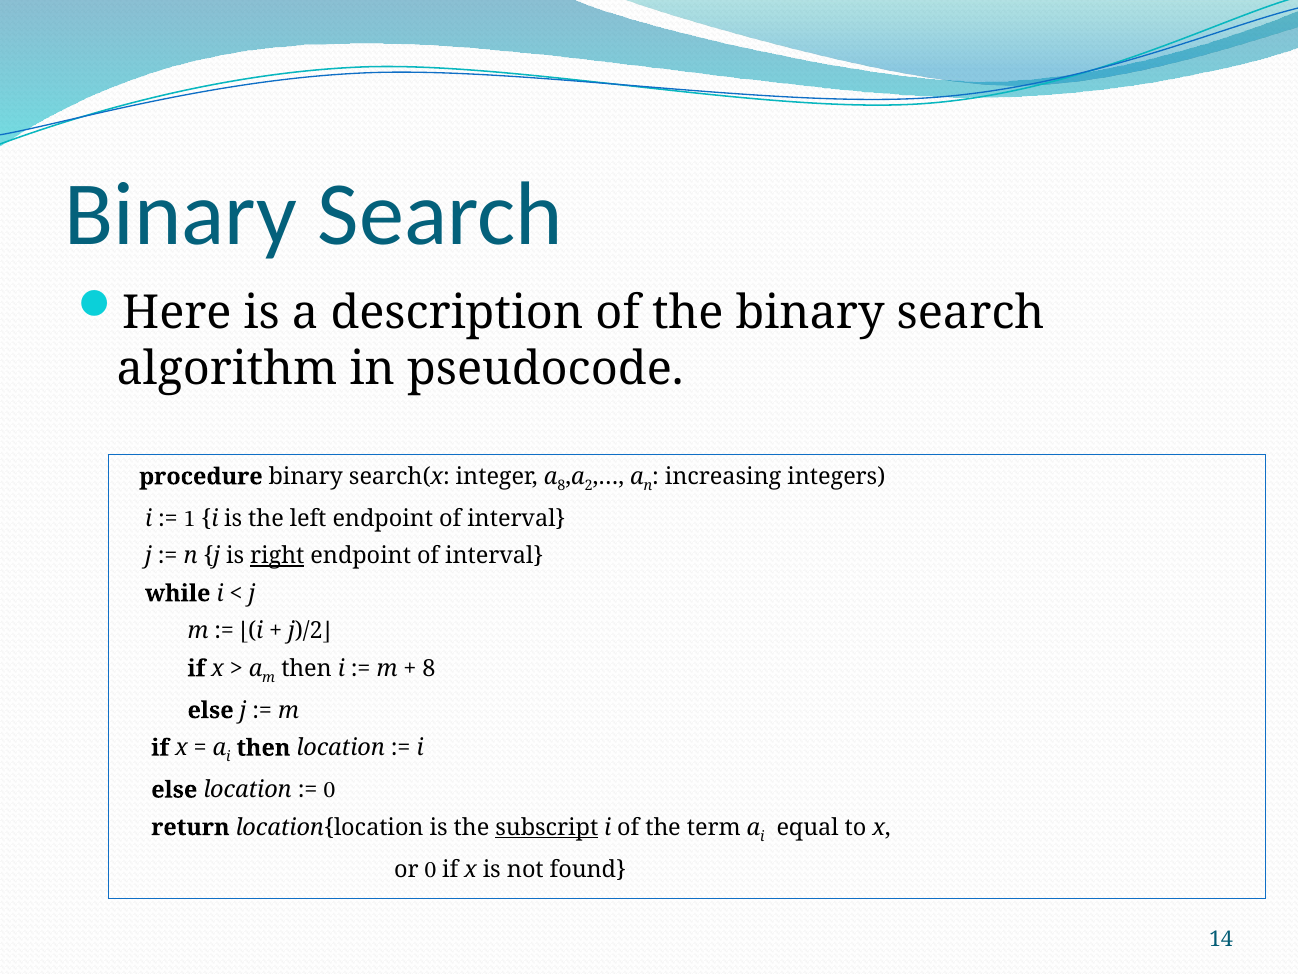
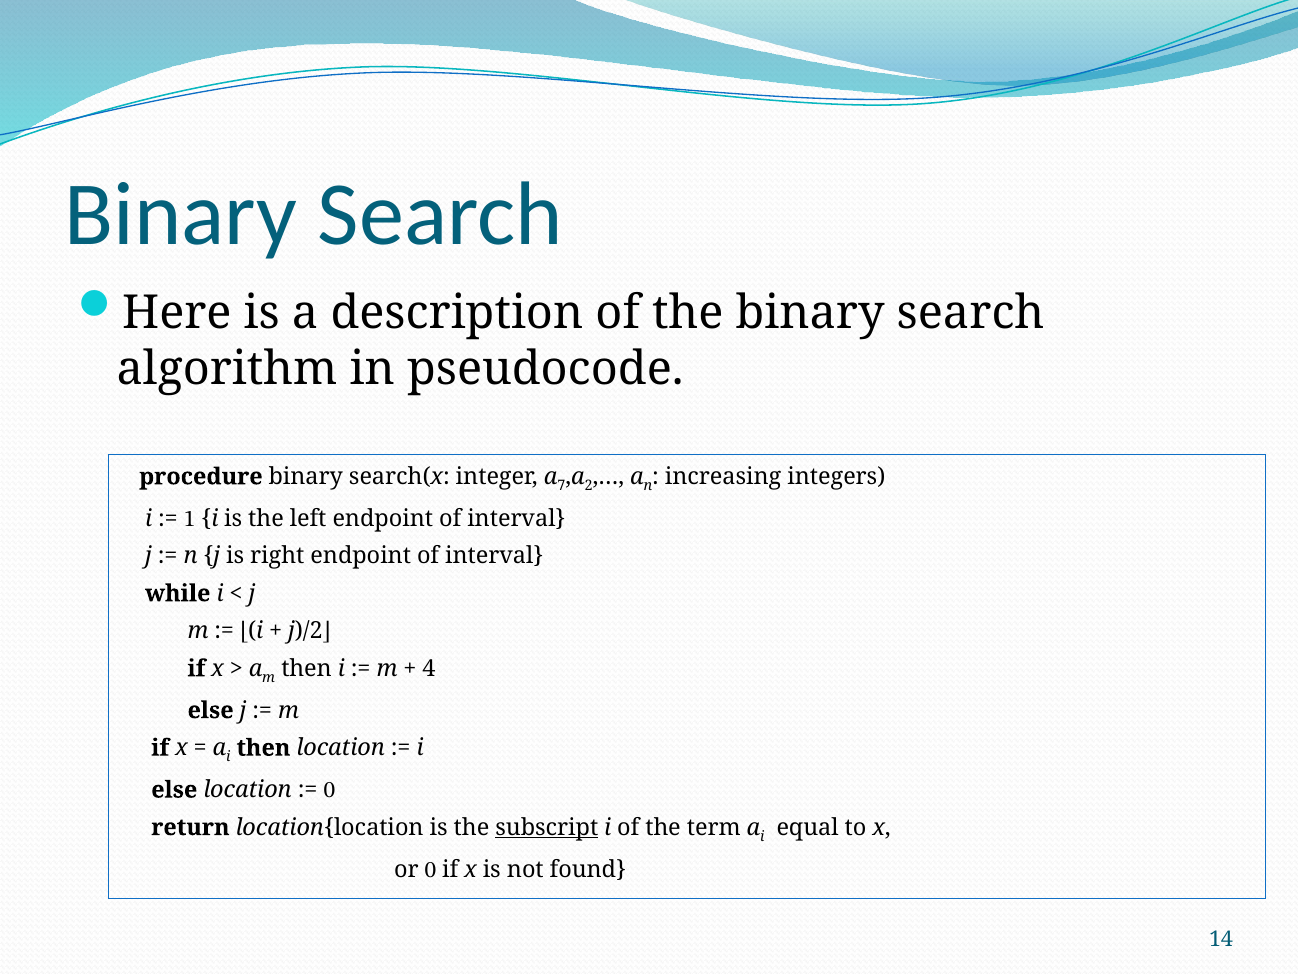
a 8: 8 -> 7 (561, 486)
right underline: present -> none (277, 556)
8: 8 -> 4 (429, 668)
